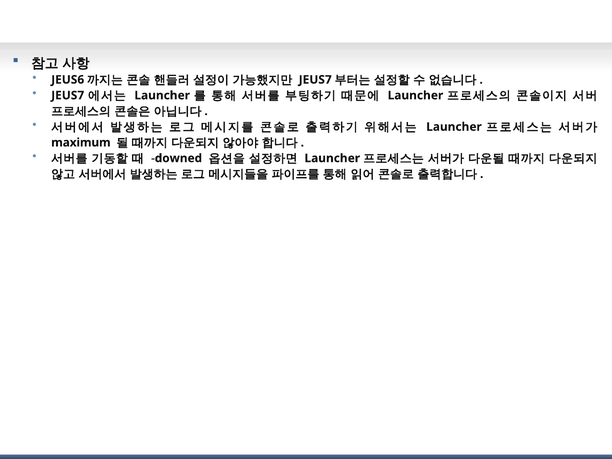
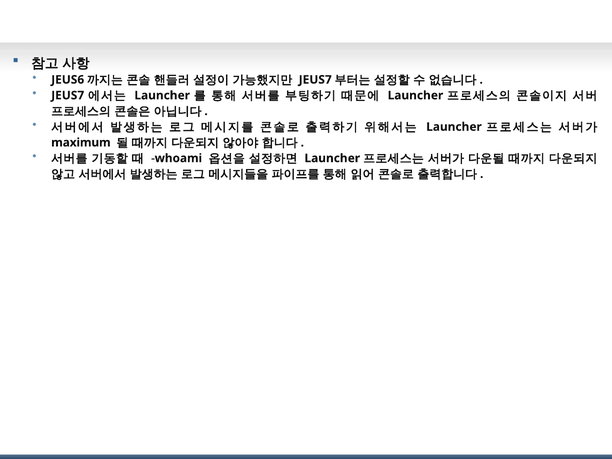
downed: downed -> whoami (177, 158)
